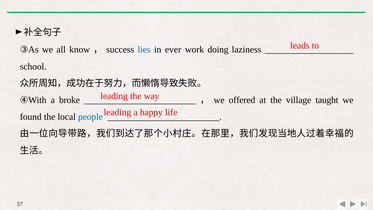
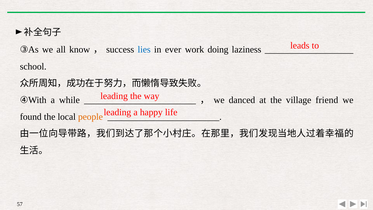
broke: broke -> while (69, 100)
offered: offered -> danced (242, 100)
taught: taught -> friend (327, 100)
people colour: blue -> orange (90, 117)
